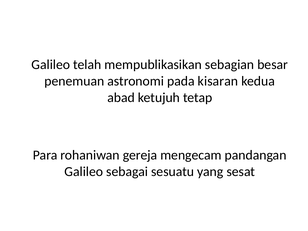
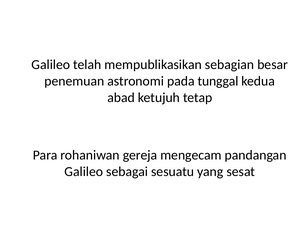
kisaran: kisaran -> tunggal (218, 81)
